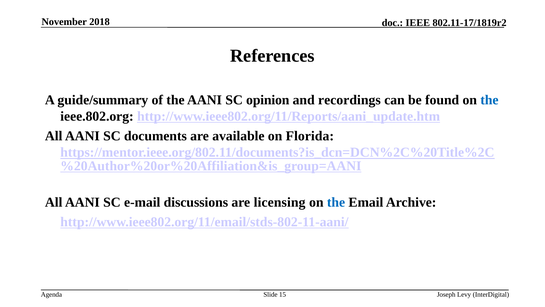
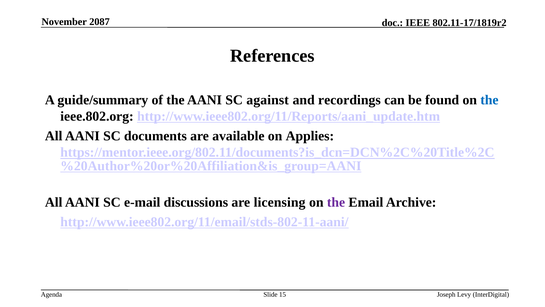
2018: 2018 -> 2087 (99, 22)
opinion: opinion -> against (268, 100)
Florida: Florida -> Applies (310, 136)
the colour: blue -> purple (336, 202)
